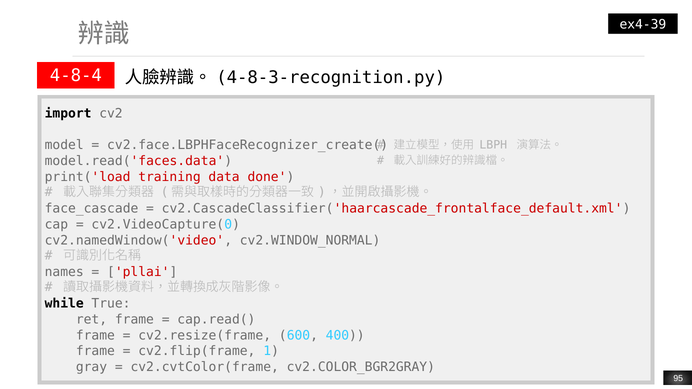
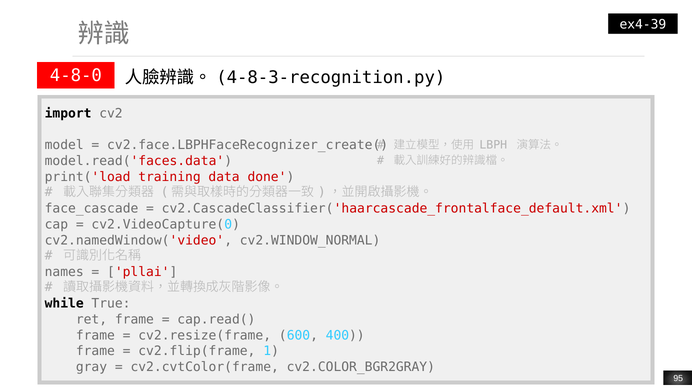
4-8-4: 4-8-4 -> 4-8-0 (76, 76)
